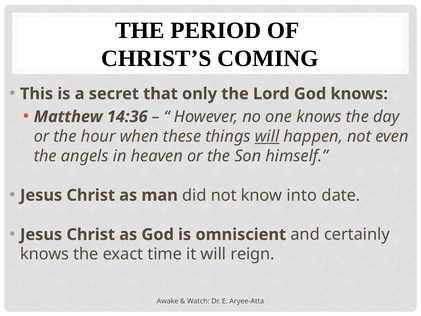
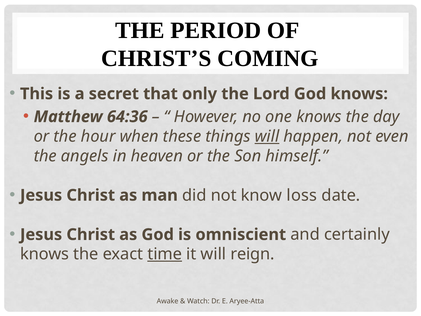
14:36: 14:36 -> 64:36 (127, 117)
into: into -> loss (302, 195)
time underline: none -> present (165, 254)
